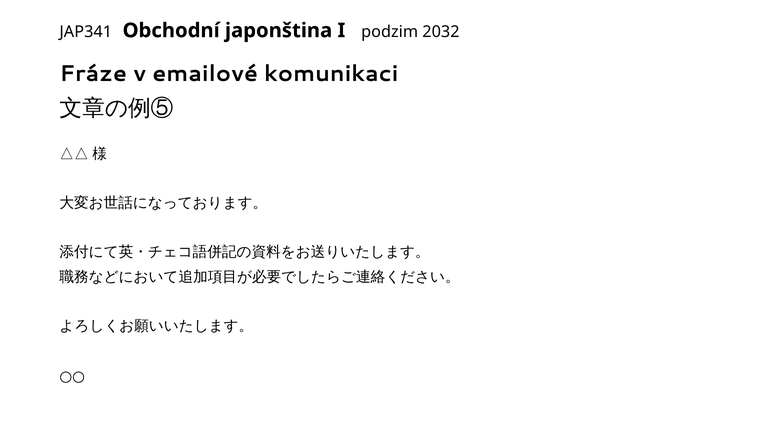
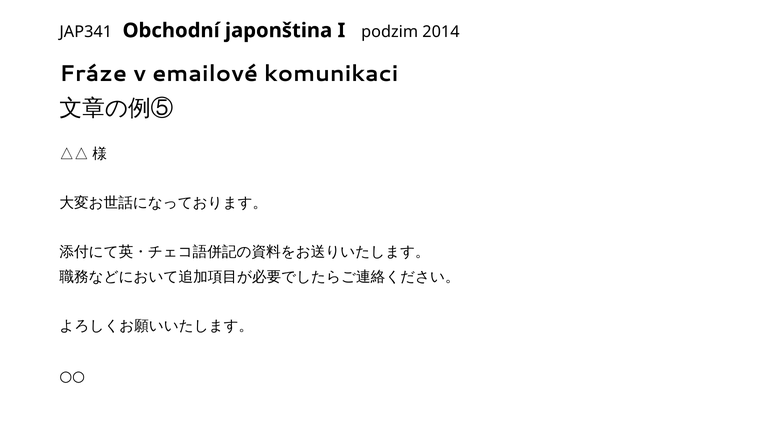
2032: 2032 -> 2014 (441, 32)
